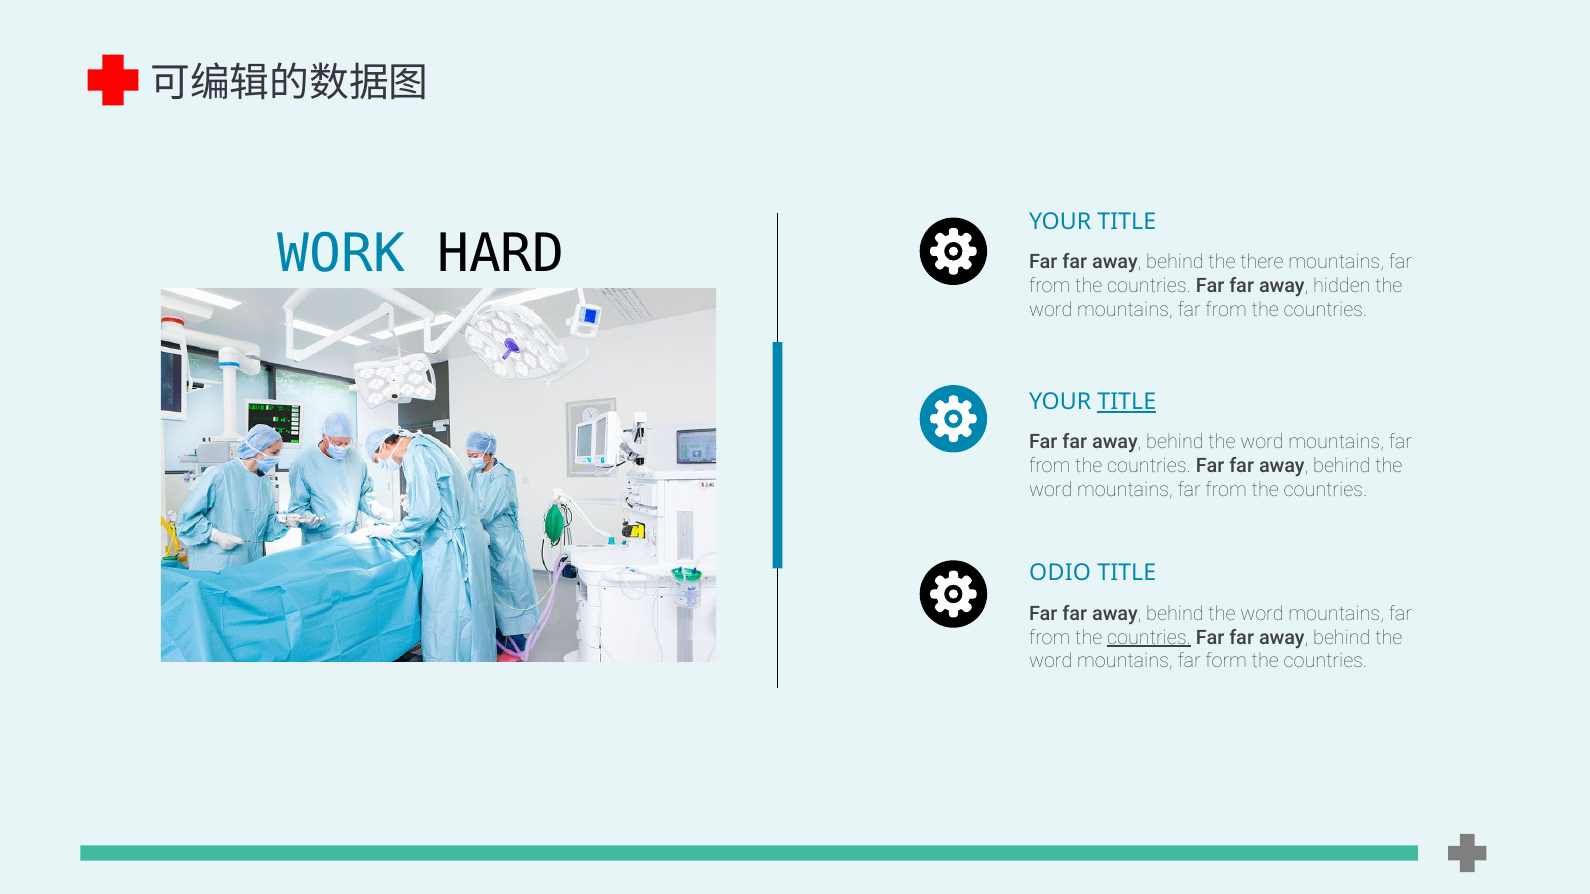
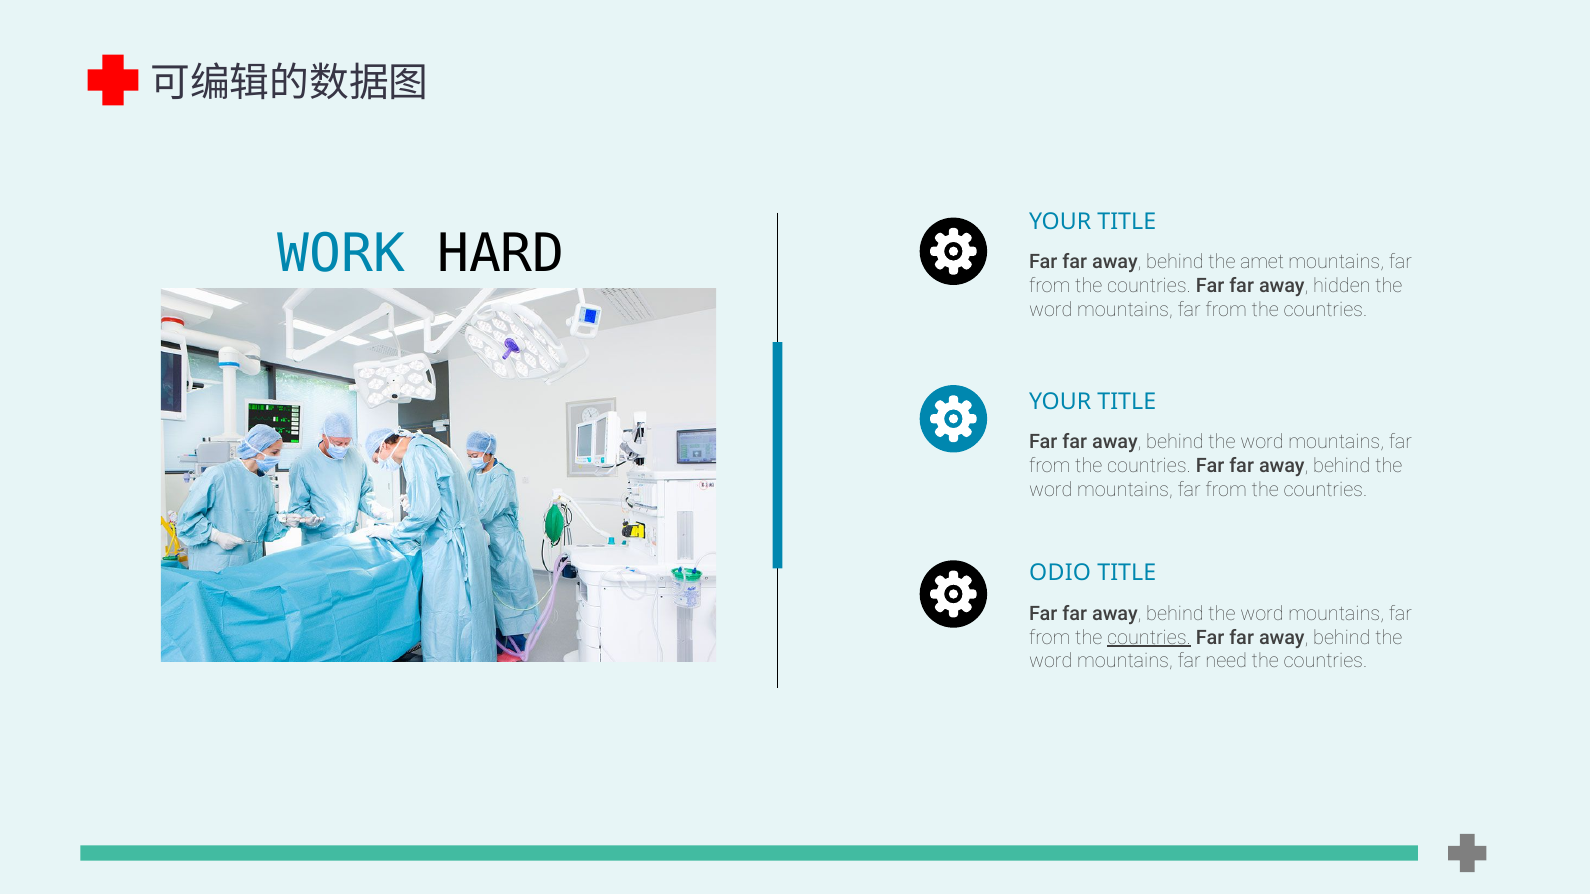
there: there -> amet (1262, 262)
TITLE underline: present -> none (1127, 402)
form: form -> need (1226, 662)
